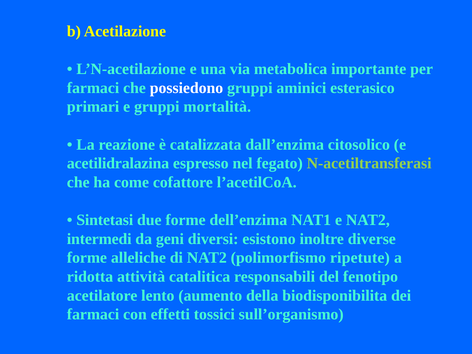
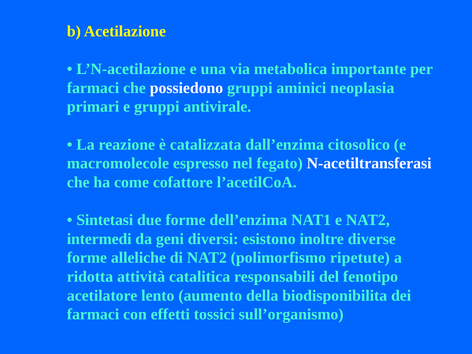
esterasico: esterasico -> neoplasia (362, 88)
mortalità: mortalità -> antivirale (217, 107)
acetilidralazina: acetilidralazina -> macromolecole (118, 163)
N-acetiltransferasi colour: light green -> white (369, 163)
